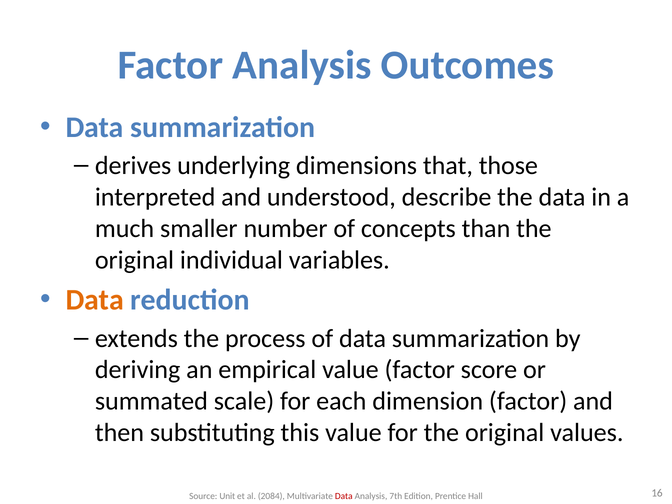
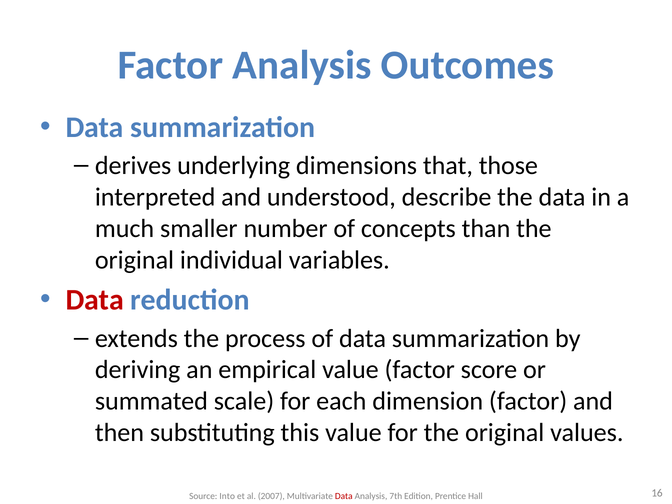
Data colour: orange -> red (95, 300)
Unit: Unit -> Into (227, 496)
2084: 2084 -> 2007 (271, 496)
